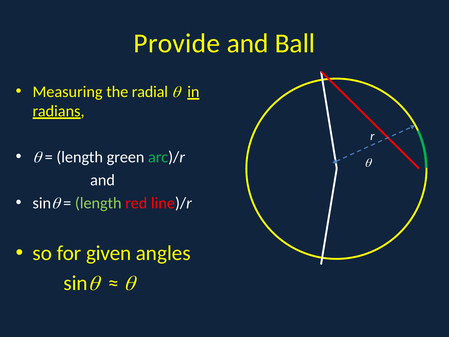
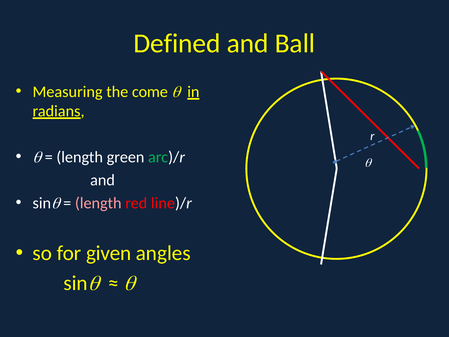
Provide: Provide -> Defined (177, 43)
radial: radial -> come (150, 92)
length colour: light green -> pink (98, 203)
